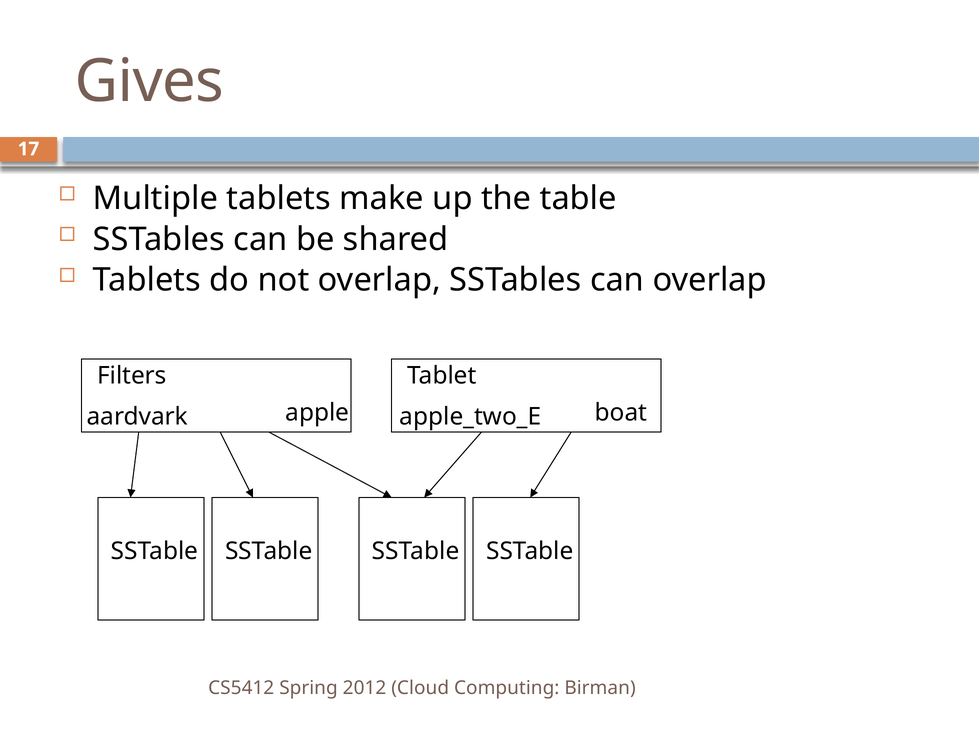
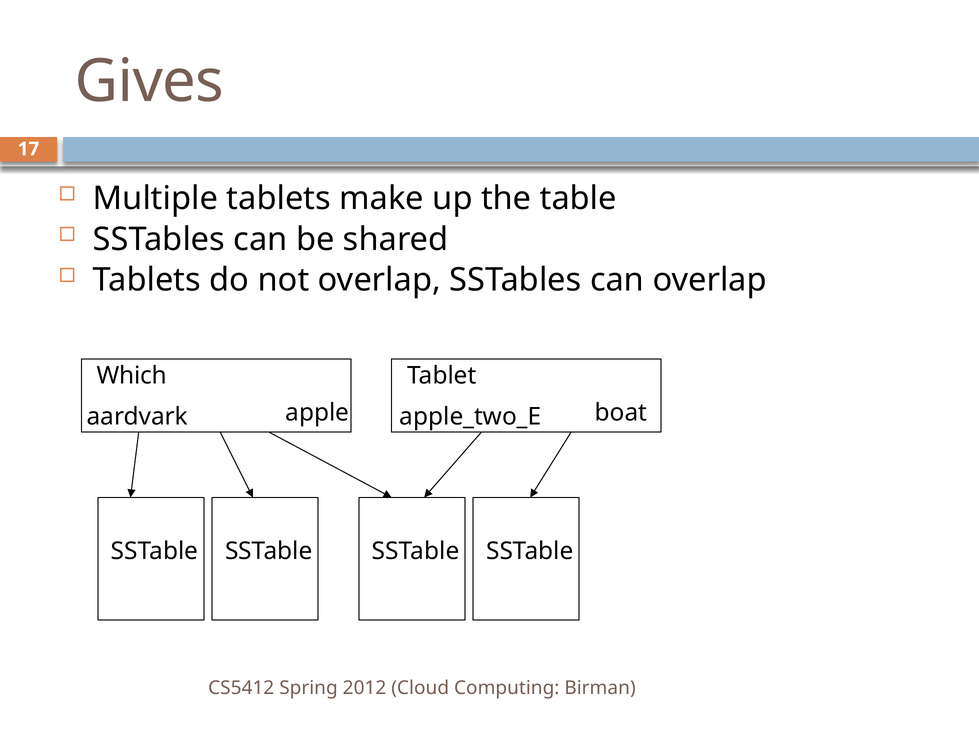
Filters: Filters -> Which (132, 376)
